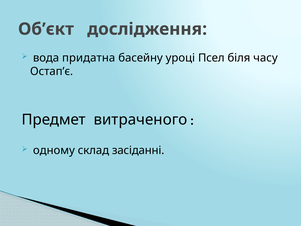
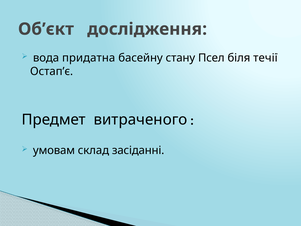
уроці: уроці -> стану (180, 58)
часу: часу -> течії (265, 58)
одному: одному -> умовам (54, 150)
